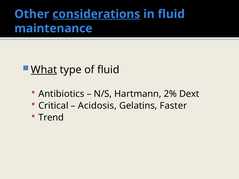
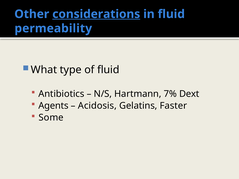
maintenance: maintenance -> permeability (53, 28)
What underline: present -> none (44, 70)
2%: 2% -> 7% (170, 94)
Critical: Critical -> Agents (53, 106)
Trend: Trend -> Some (51, 118)
